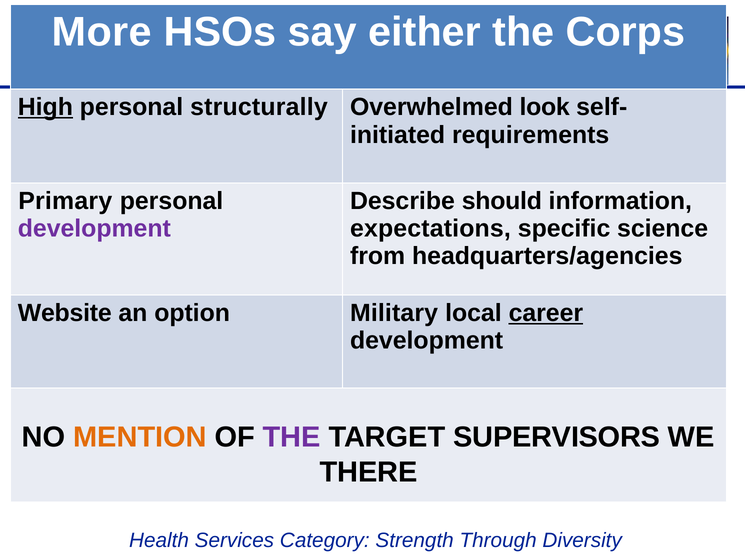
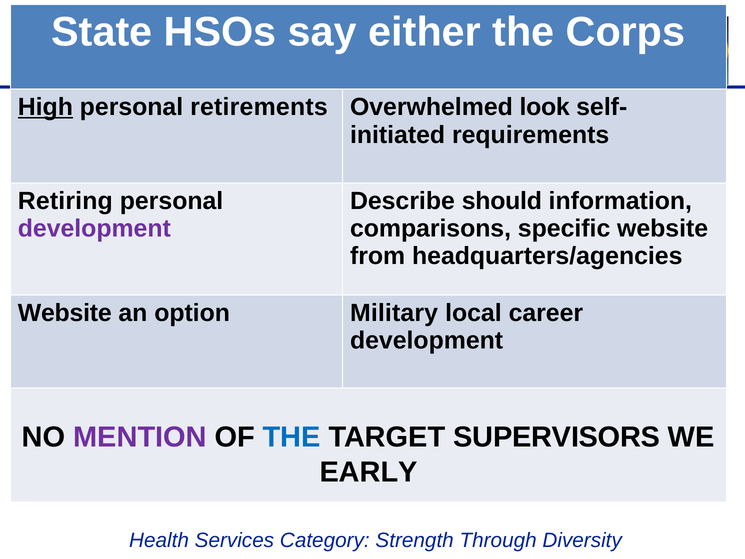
More: More -> State (102, 32)
structurally: structurally -> retirements (259, 107)
Primary: Primary -> Retiring (65, 201)
expectations: expectations -> comparisons (431, 228)
specific science: science -> website (663, 228)
career underline: present -> none (546, 313)
MENTION colour: orange -> purple (140, 437)
THE colour: purple -> blue (292, 437)
THERE: THERE -> EARLY (369, 472)
